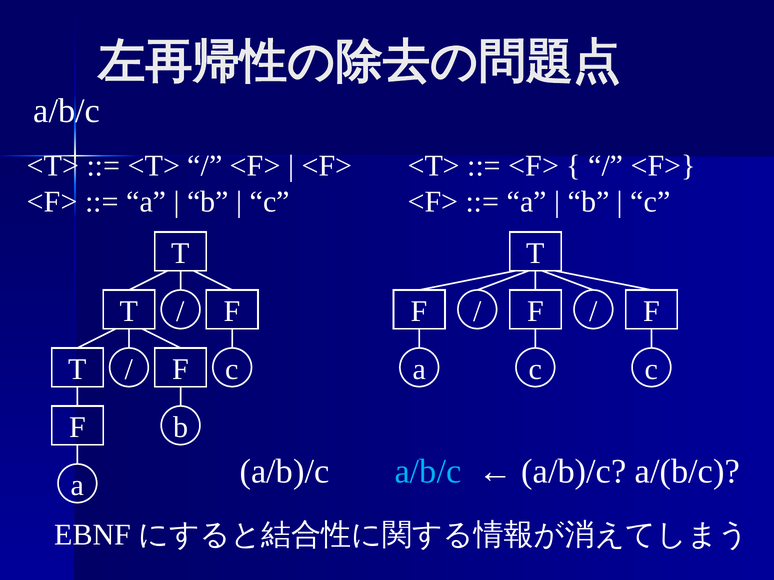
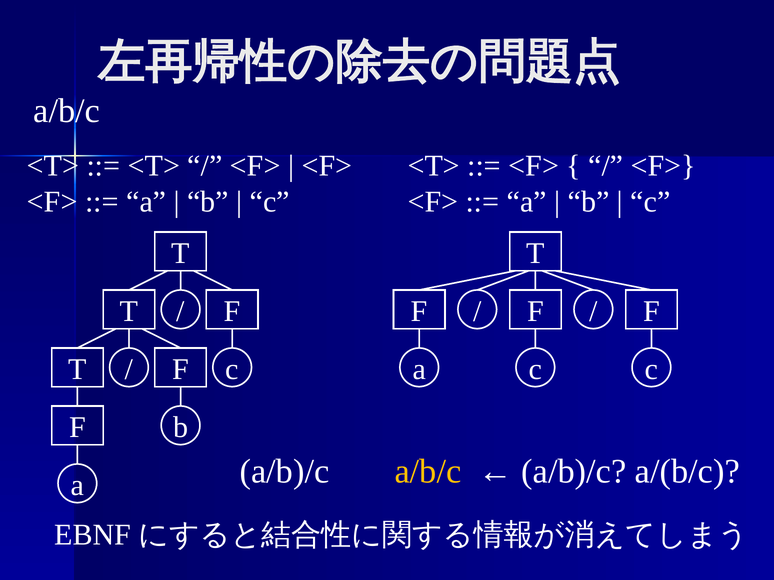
a/b/c colour: light blue -> yellow (428, 472)
